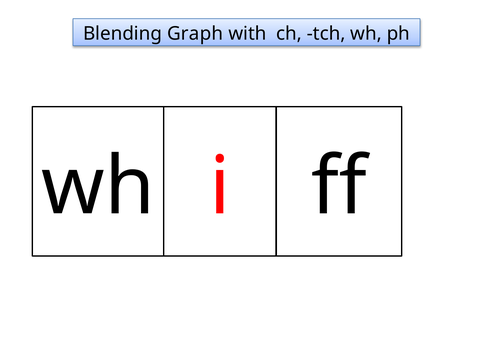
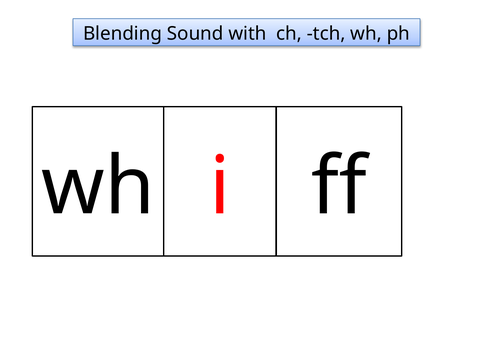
Graph: Graph -> Sound (195, 34)
